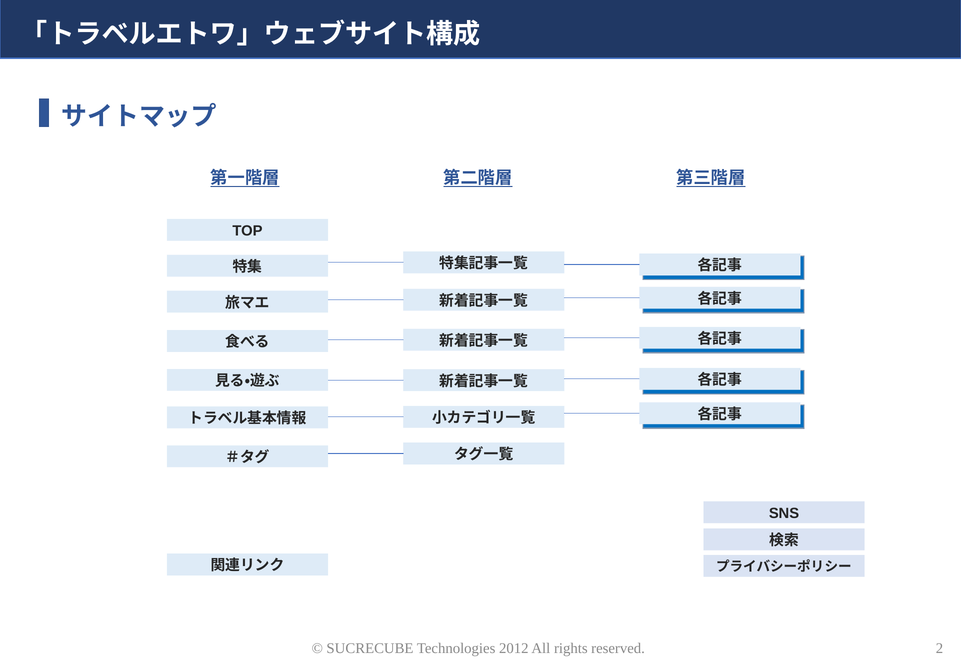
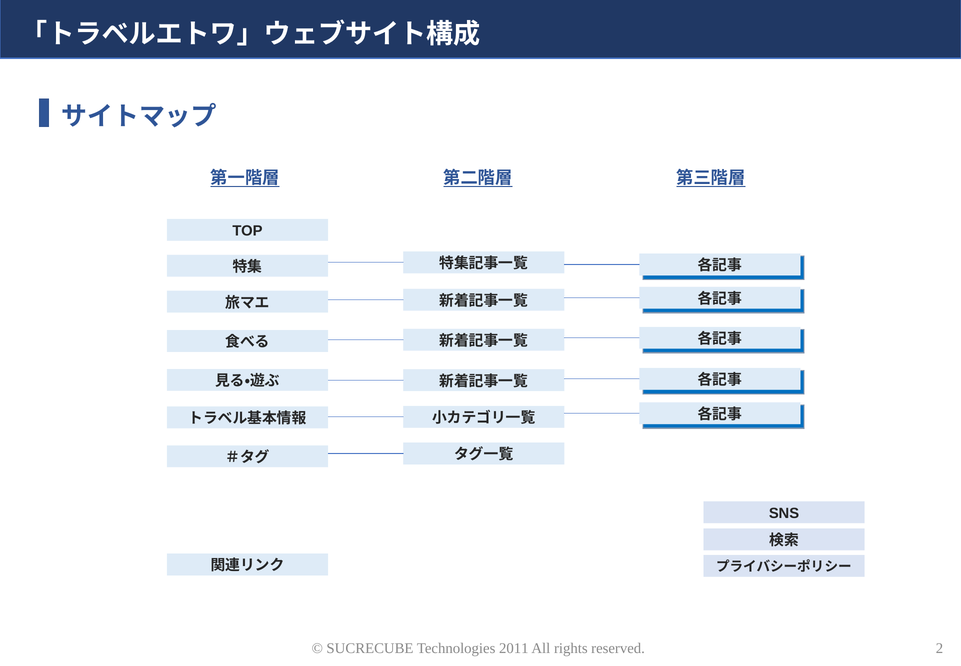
2012: 2012 -> 2011 (514, 648)
